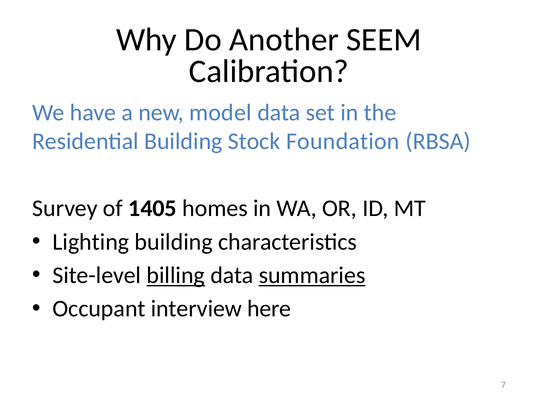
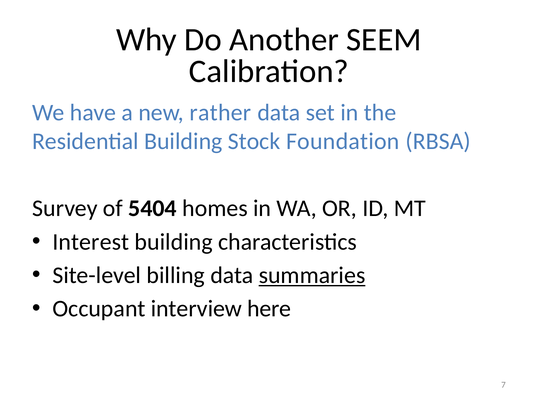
model: model -> rather (220, 113)
1405: 1405 -> 5404 (153, 209)
Lighting: Lighting -> Interest (91, 242)
billing underline: present -> none (176, 276)
